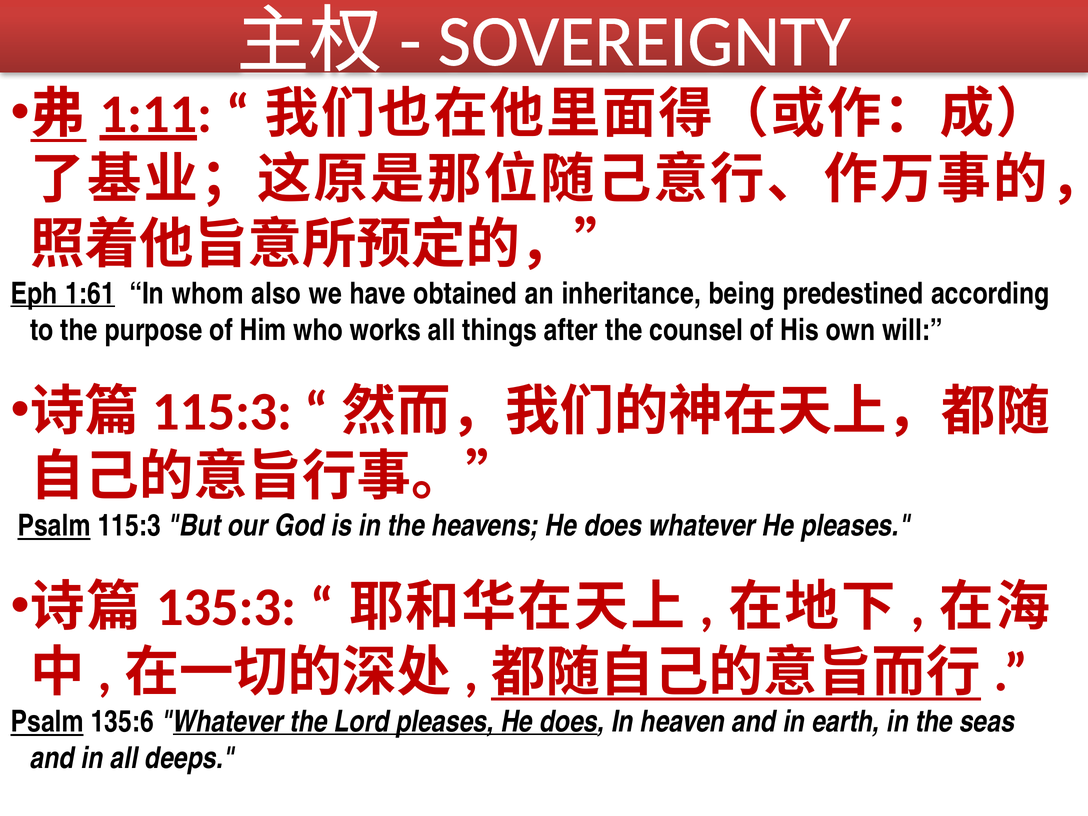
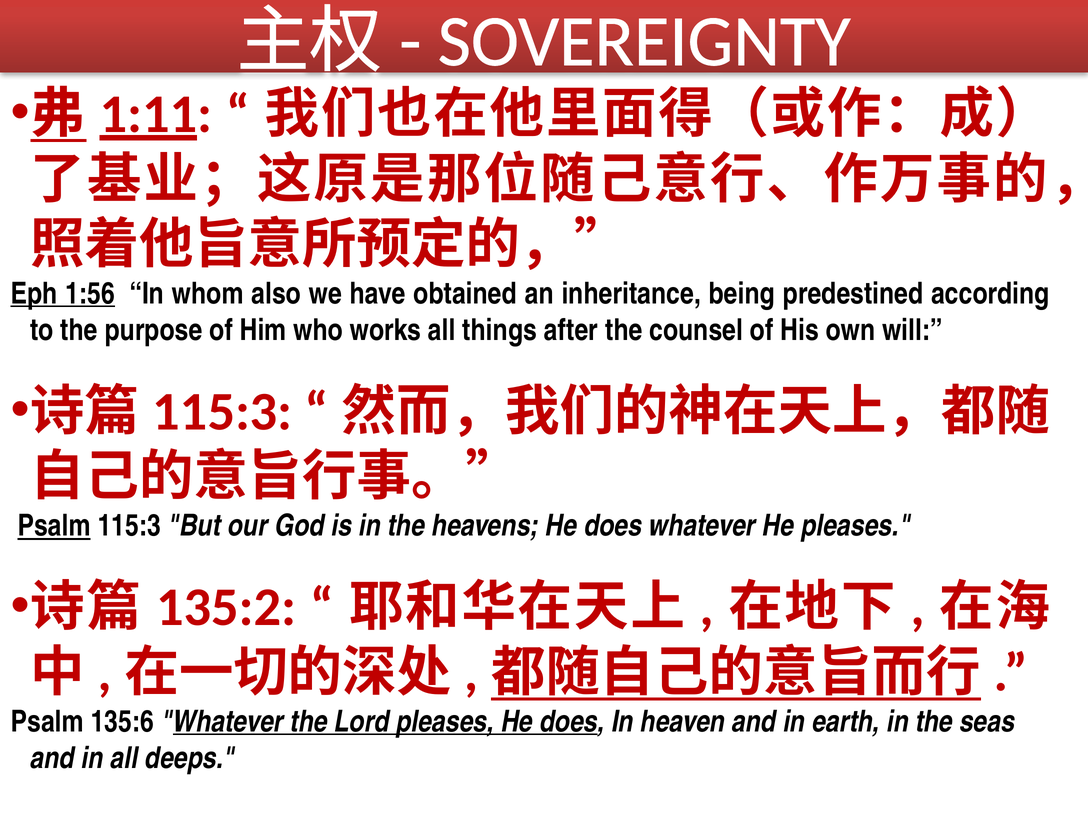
1:61: 1:61 -> 1:56 (90, 294)
135:3: 135:3 -> 135:2 (226, 607)
Psalm underline: present -> none (47, 722)
